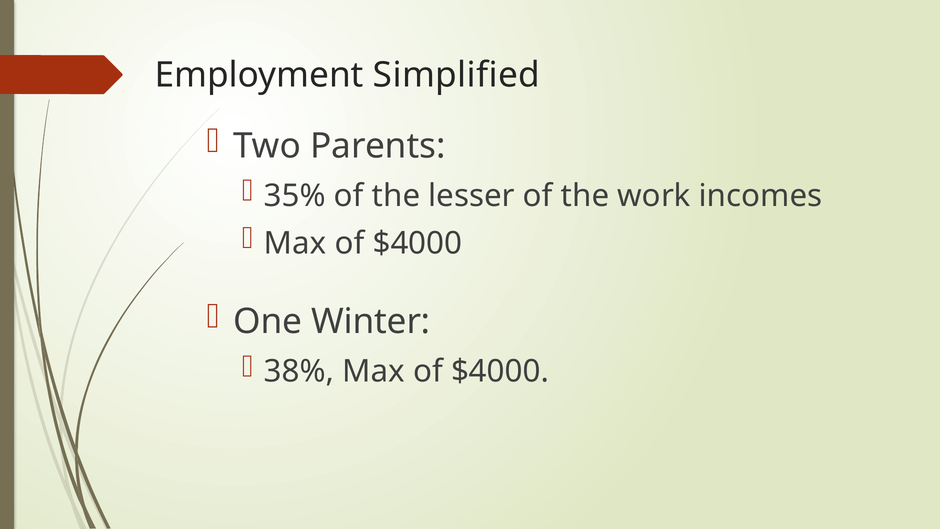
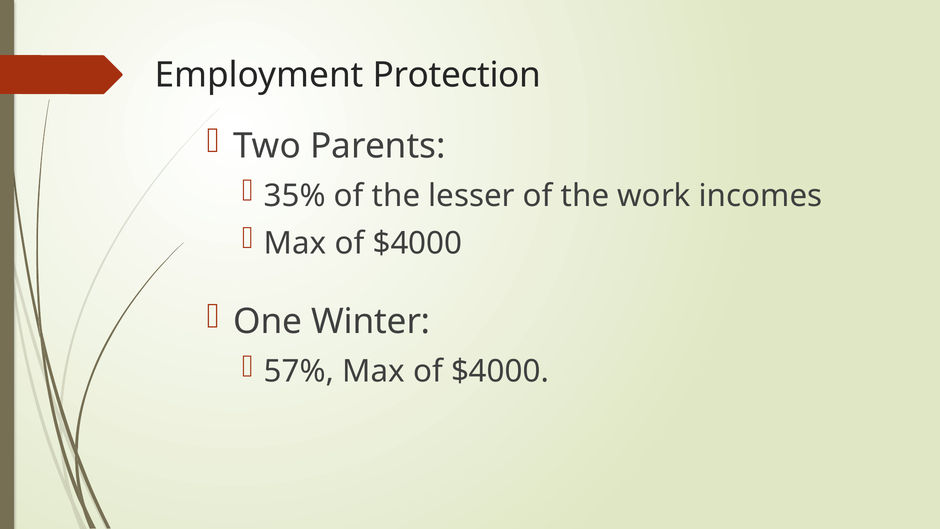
Simplified: Simplified -> Protection (457, 75)
38%: 38% -> 57% (299, 371)
